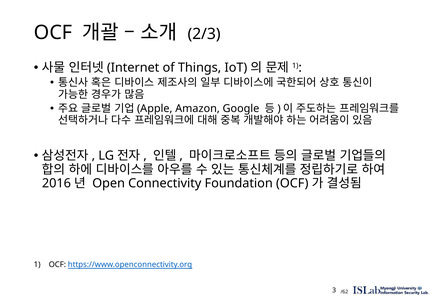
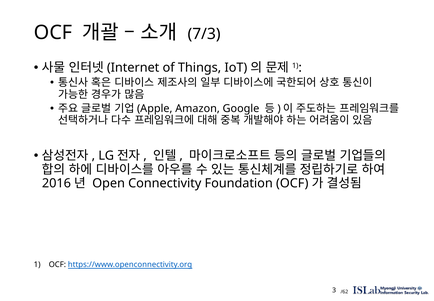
2/3: 2/3 -> 7/3 (204, 34)
